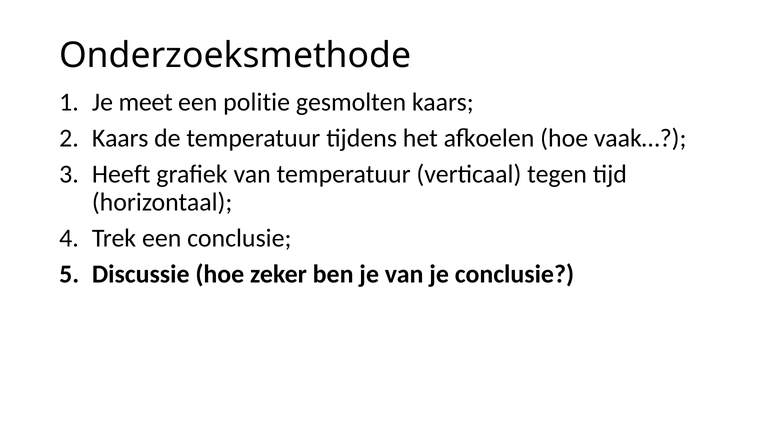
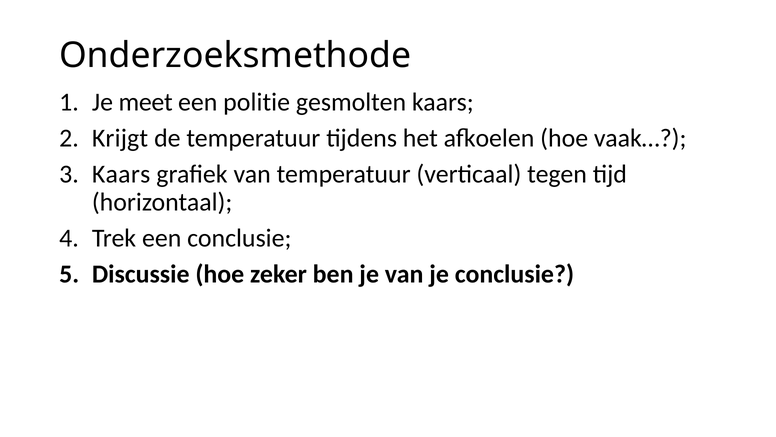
Kaars: Kaars -> Krijgt (120, 138)
Heeft: Heeft -> Kaars (121, 174)
